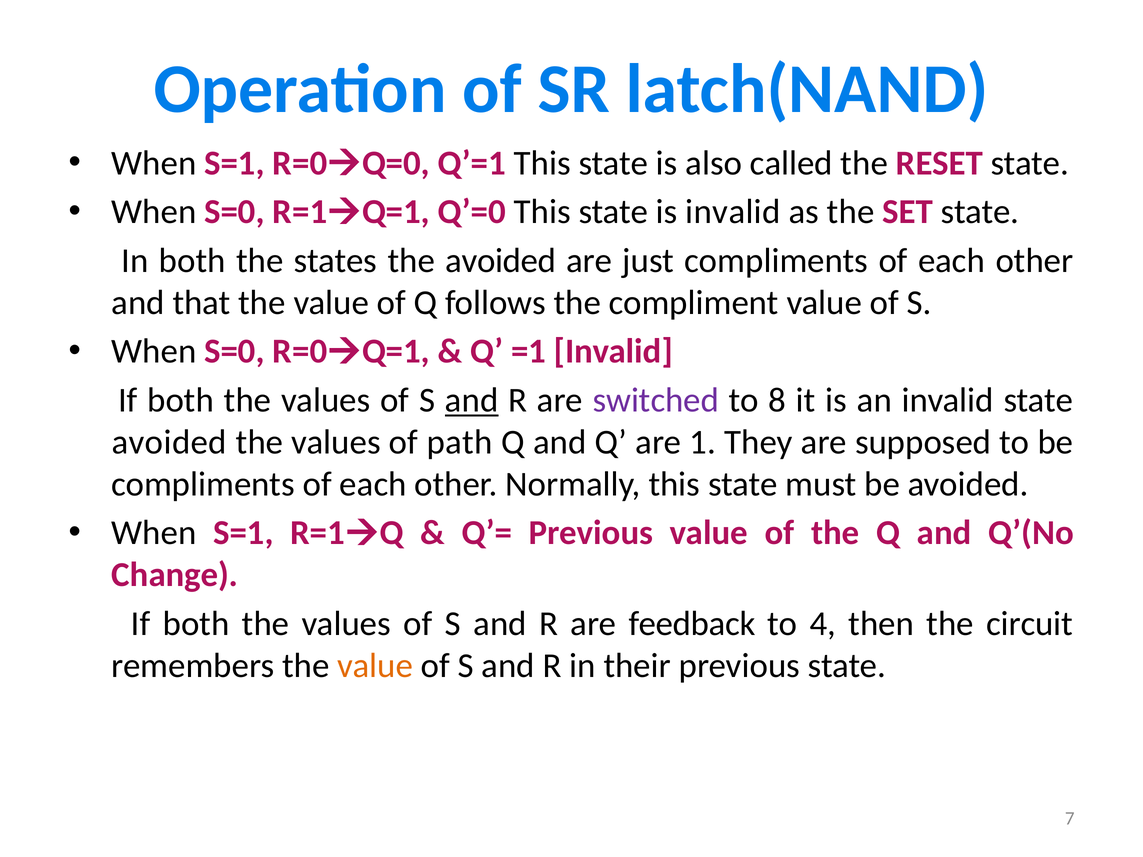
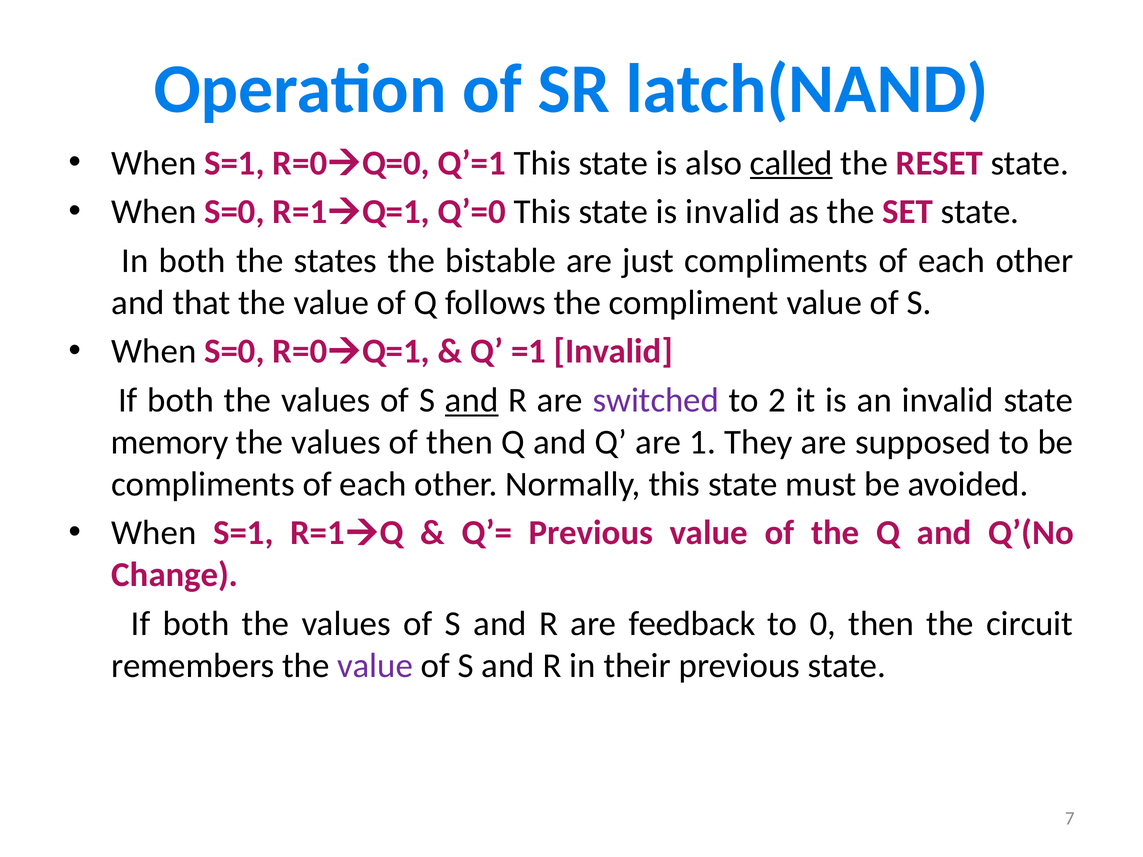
called underline: none -> present (791, 163)
the avoided: avoided -> bistable (501, 261)
8: 8 -> 2 (777, 400)
avoided: avoided -> memory (170, 442)
of path: path -> then (460, 442)
4: 4 -> 0 (823, 624)
value colour: orange -> purple (375, 666)
